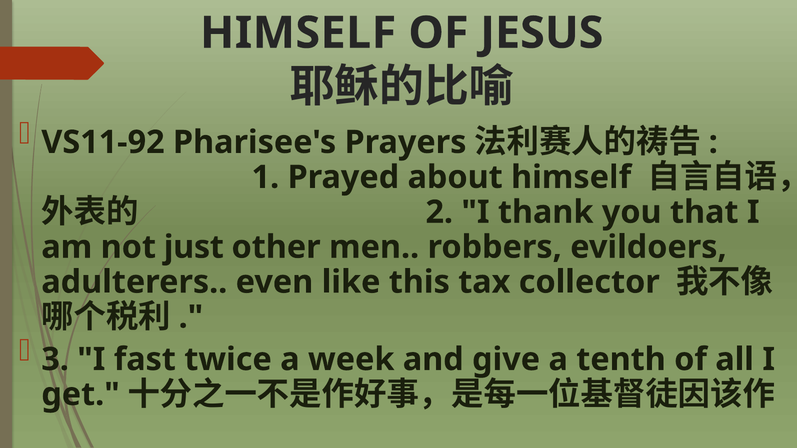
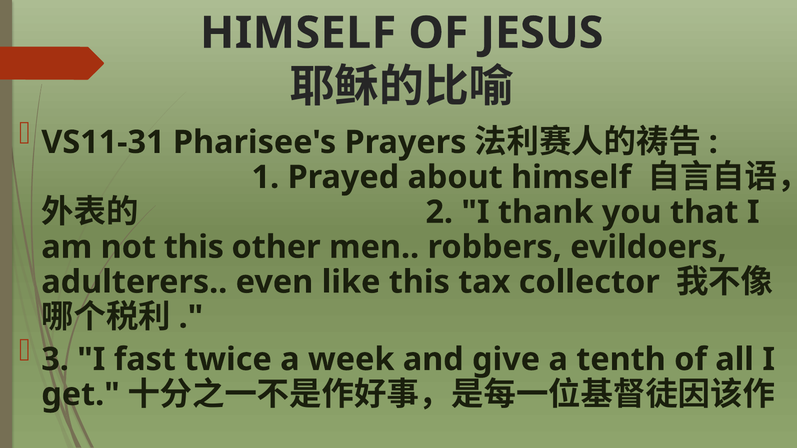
VS11-92: VS11-92 -> VS11-31 (103, 142)
not just: just -> this (194, 247)
